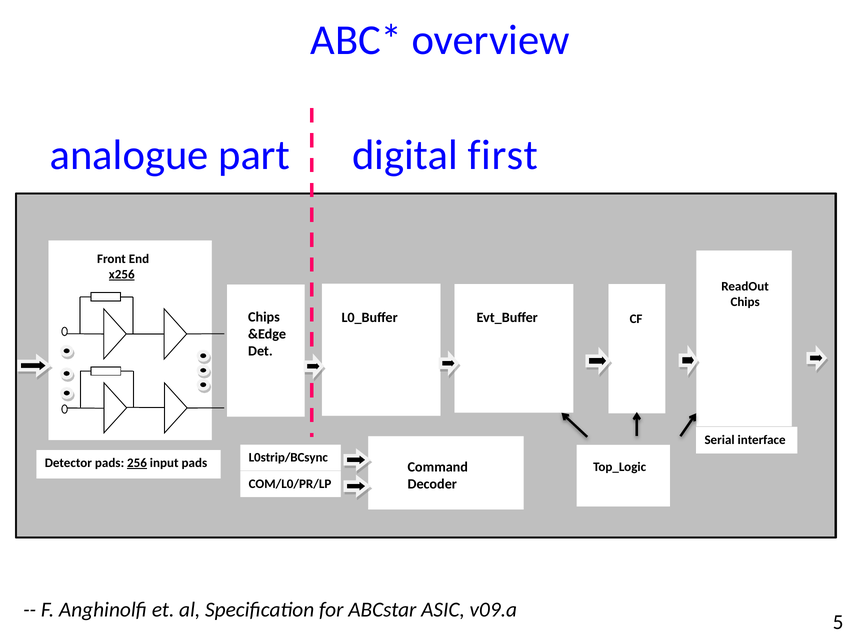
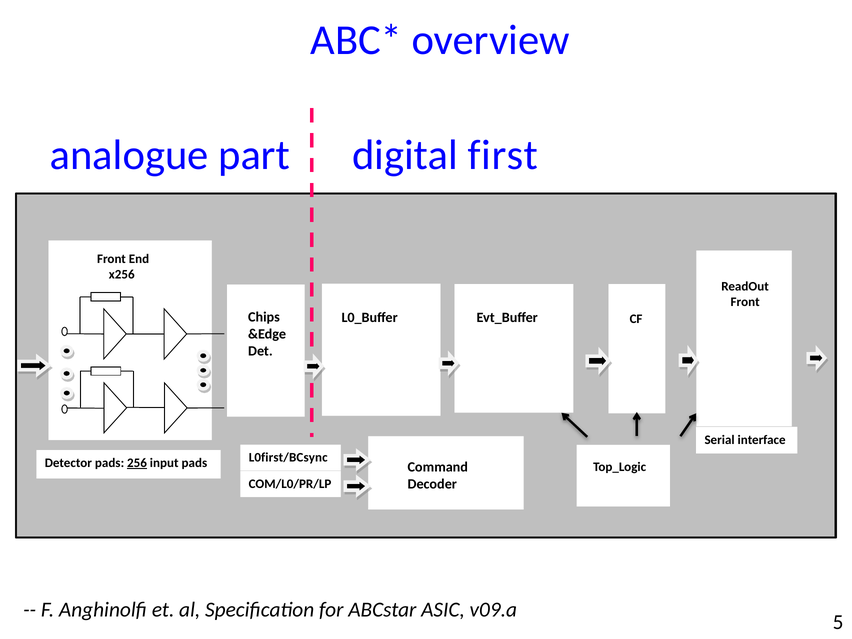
x256 underline: present -> none (122, 274)
Chips: Chips -> Front (745, 302)
L0strip/BCsync: L0strip/BCsync -> L0first/BCsync (288, 458)
